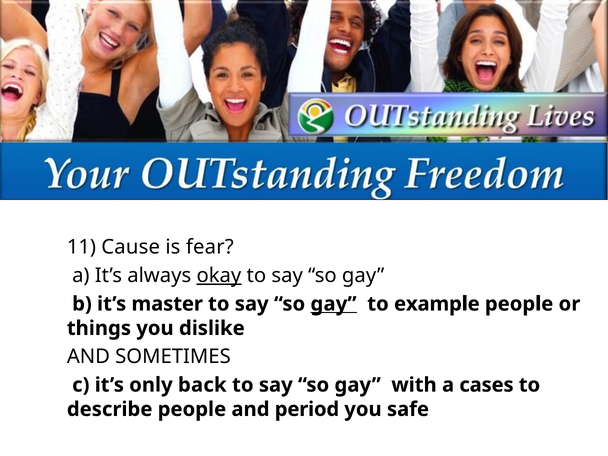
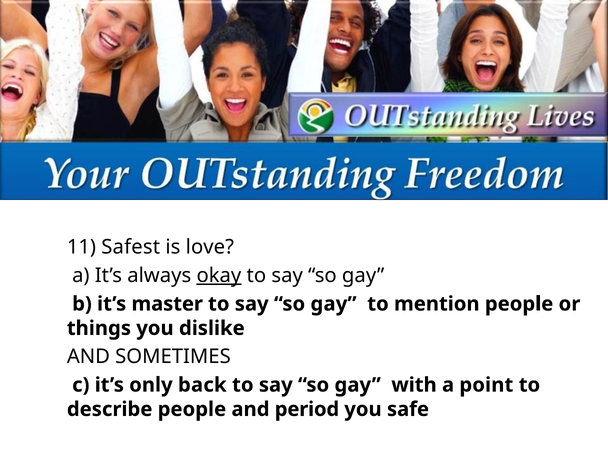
Cause: Cause -> Safest (131, 247)
fear: fear -> love (210, 247)
gay underline: present -> none (334, 304)
example: example -> mention (437, 304)
cases: cases -> point (486, 385)
